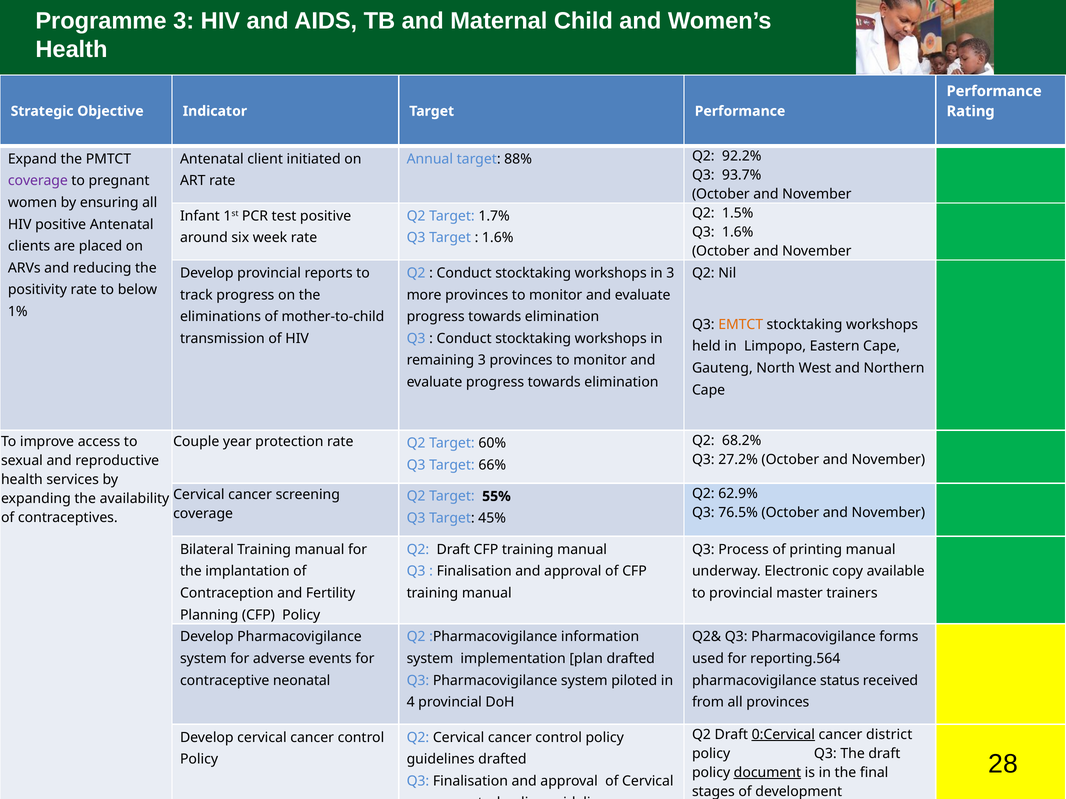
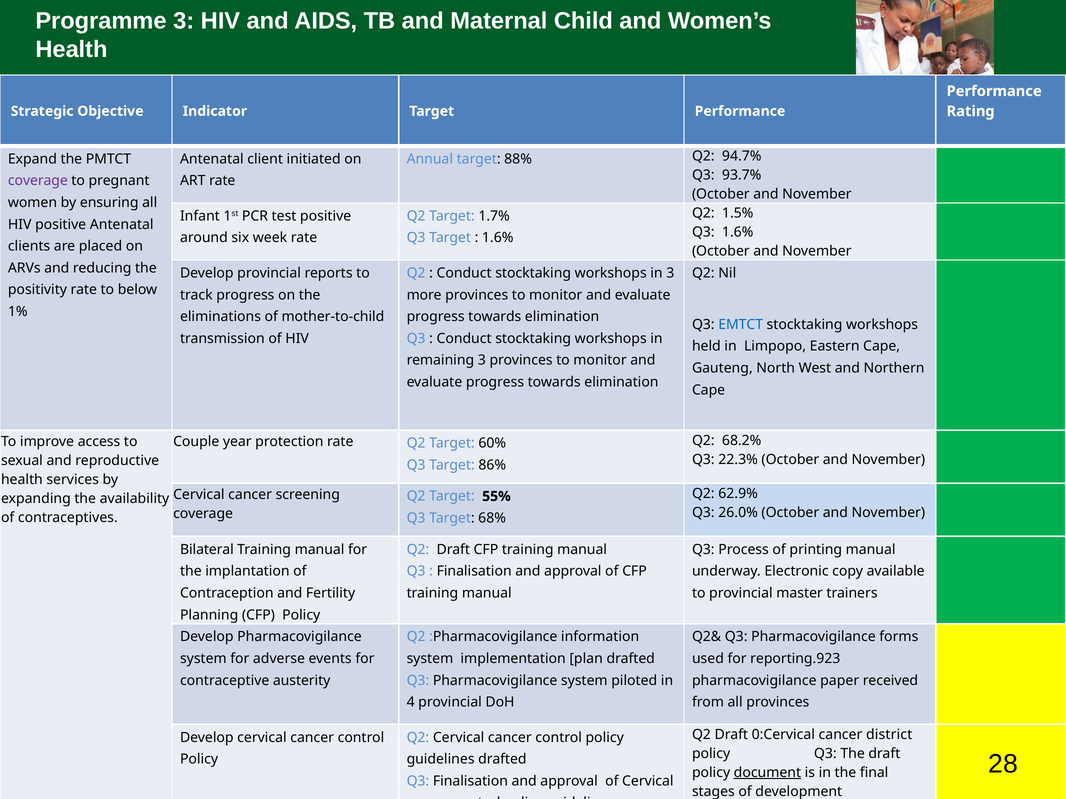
92.2%: 92.2% -> 94.7% (742, 156)
EMTCT colour: orange -> blue (741, 325)
27.2%: 27.2% -> 22.3% (738, 460)
66%: 66% -> 86% (492, 465)
76.5%: 76.5% -> 26.0% (738, 513)
45%: 45% -> 68% (492, 518)
reporting.564: reporting.564 -> reporting.923 (795, 659)
neonatal: neonatal -> austerity (302, 681)
status: status -> paper (840, 681)
0:Cervical underline: present -> none (783, 735)
